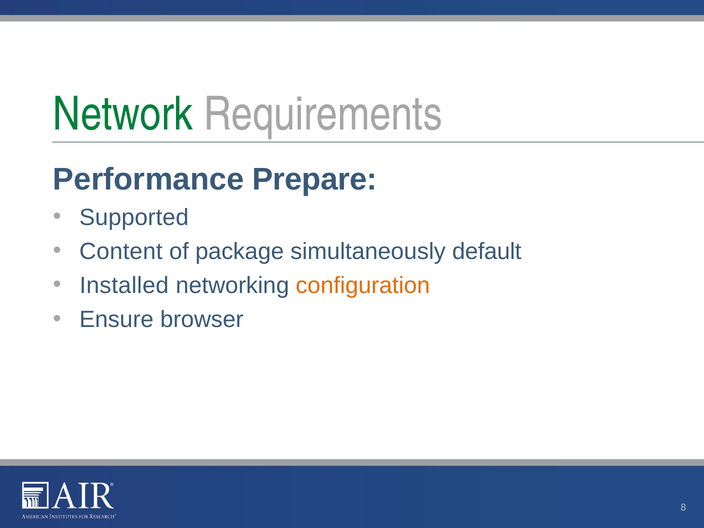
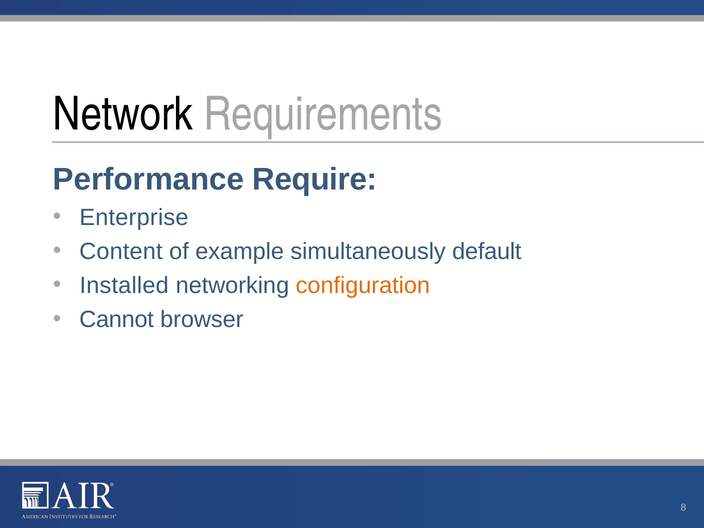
Network colour: green -> black (123, 114)
Prepare: Prepare -> Require (315, 179)
Supported: Supported -> Enterprise (134, 217)
package: package -> example (240, 251)
Ensure: Ensure -> Cannot (117, 320)
